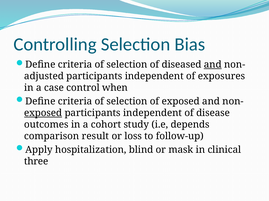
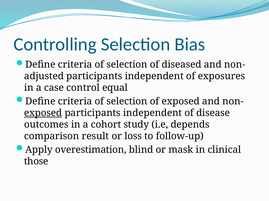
and underline: present -> none (213, 65)
when: when -> equal (115, 88)
hospitalization: hospitalization -> overestimation (91, 150)
three: three -> those (36, 162)
